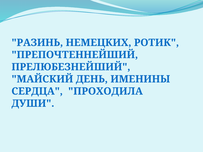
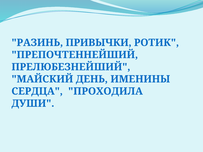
НЕМЕЦКИХ: НЕМЕЦКИХ -> ПРИВЫЧКИ (99, 43)
